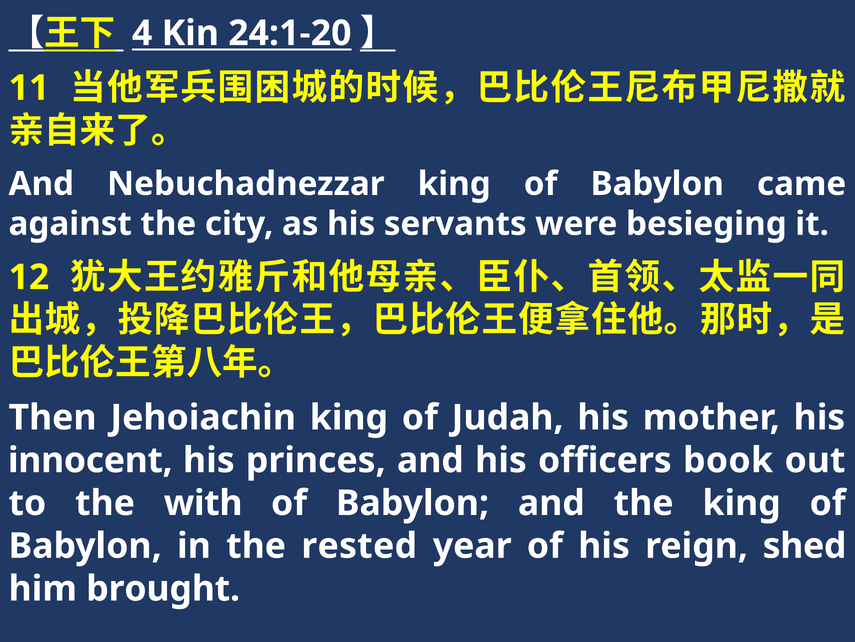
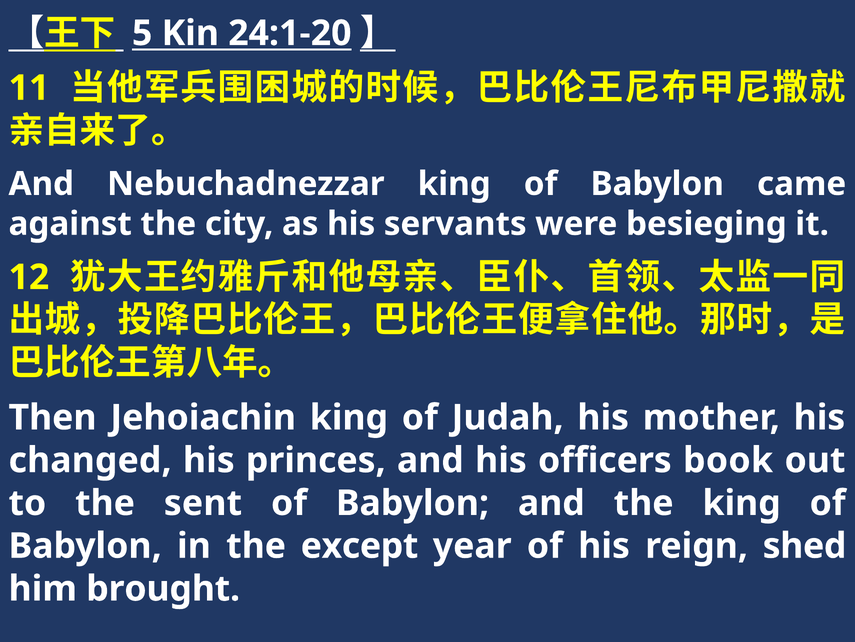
4: 4 -> 5 (142, 33)
innocent: innocent -> changed (90, 460)
with: with -> sent (203, 503)
rested: rested -> except (360, 545)
